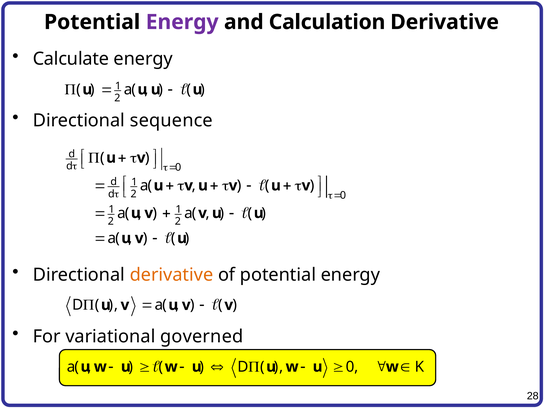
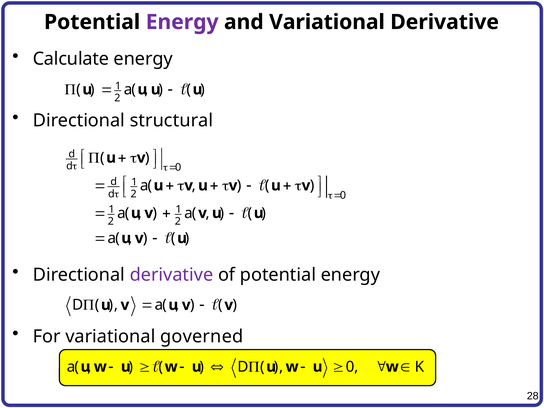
and Calculation: Calculation -> Variational (327, 22)
sequence: sequence -> structural (171, 121)
derivative colour: orange -> purple (172, 275)
